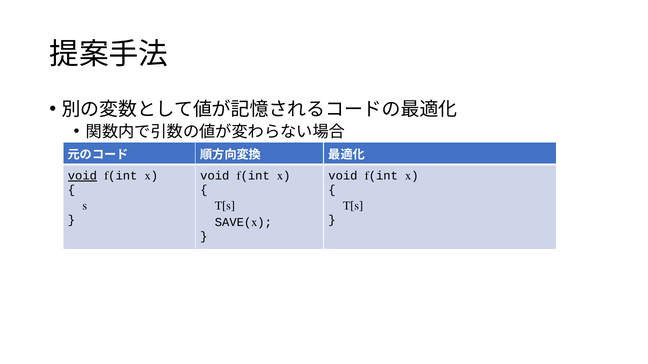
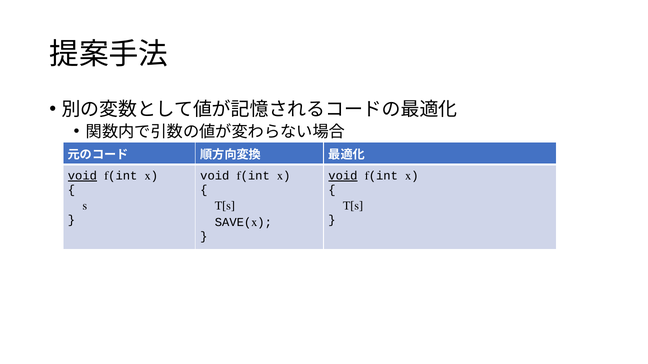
void underline: none -> present (343, 176)
